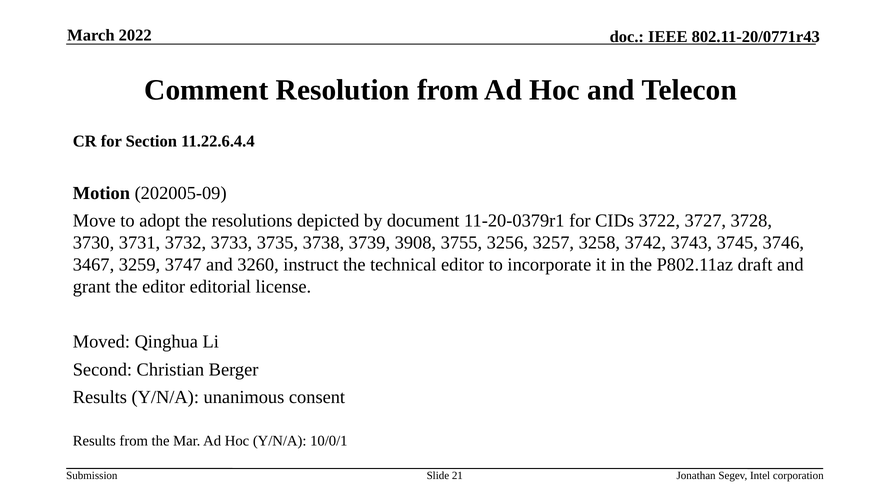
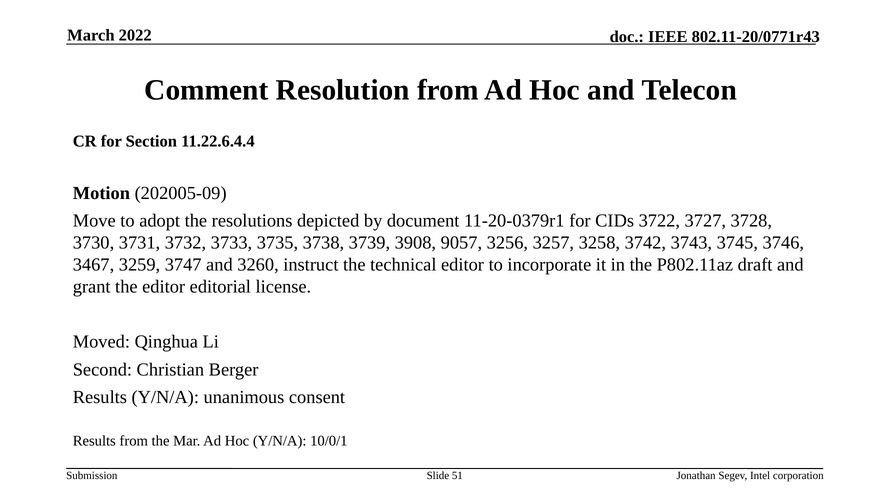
3755: 3755 -> 9057 (461, 243)
21: 21 -> 51 (457, 476)
